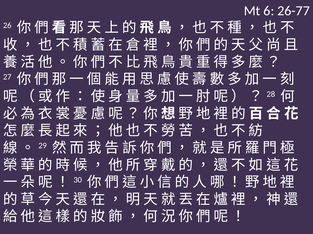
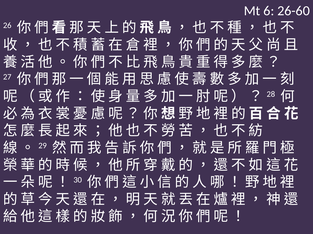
26-77: 26-77 -> 26-60 (294, 11)
